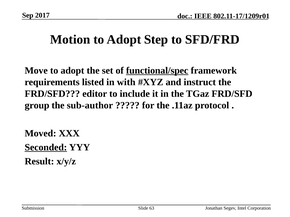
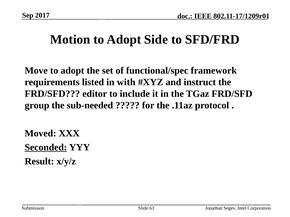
Step: Step -> Side (156, 40)
functional/spec underline: present -> none (157, 71)
sub-author: sub-author -> sub-needed (90, 106)
